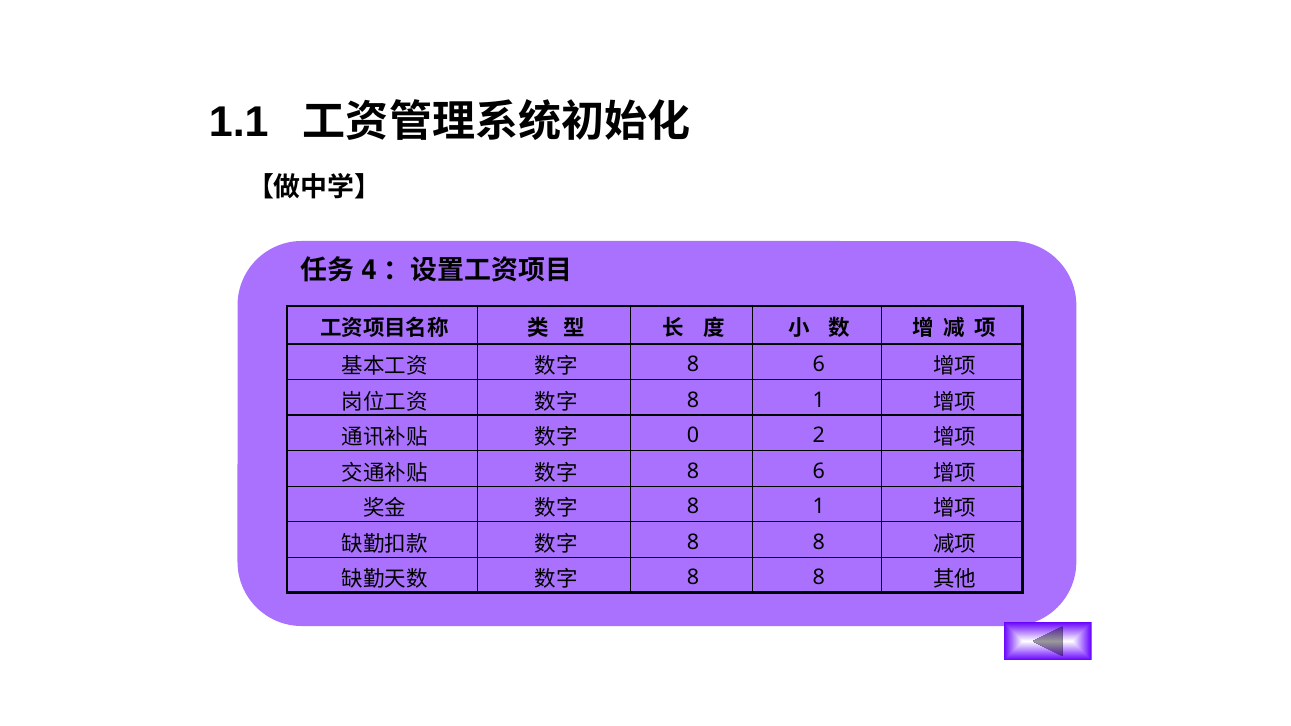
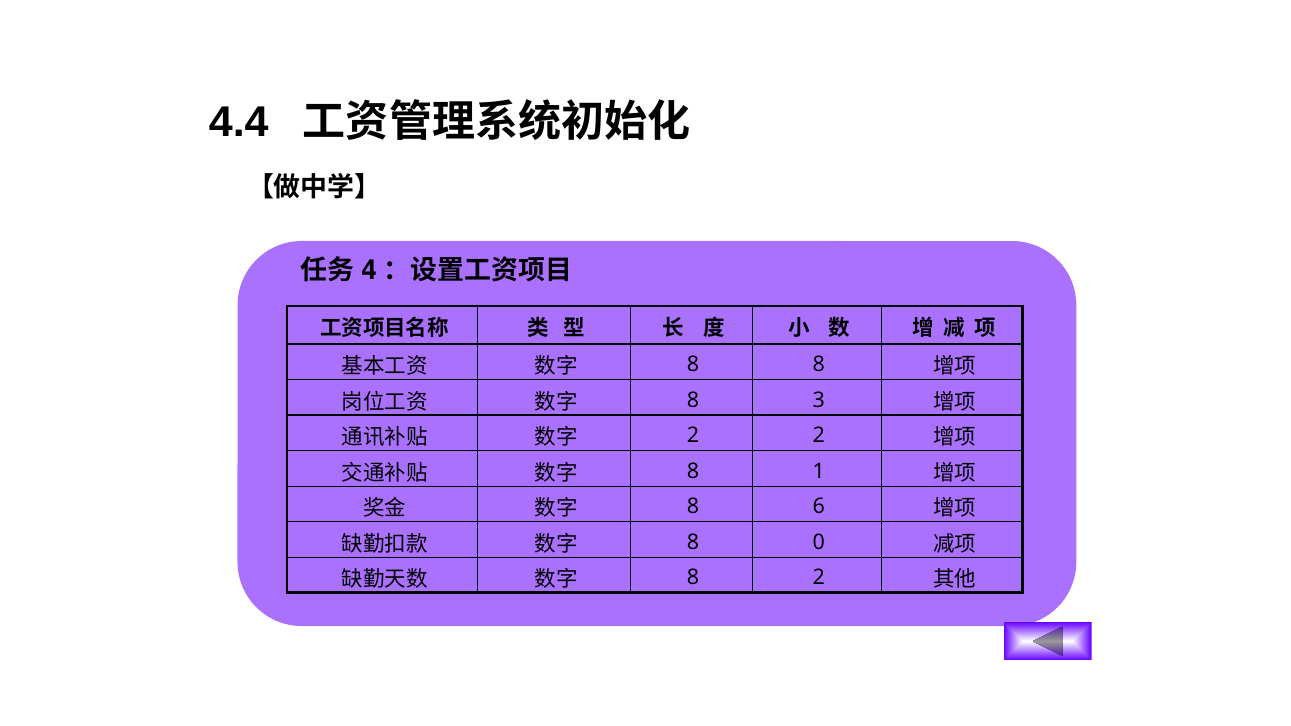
1.1: 1.1 -> 4.4 (239, 122)
6: 6 -> 8 (819, 365)
1: 1 -> 3 (819, 400)
0: 0 -> 2 (693, 436)
6: 6 -> 1 (819, 471)
1: 1 -> 6 (819, 507)
8: 8 -> 0 (819, 542)
8: 8 -> 2 (819, 578)
